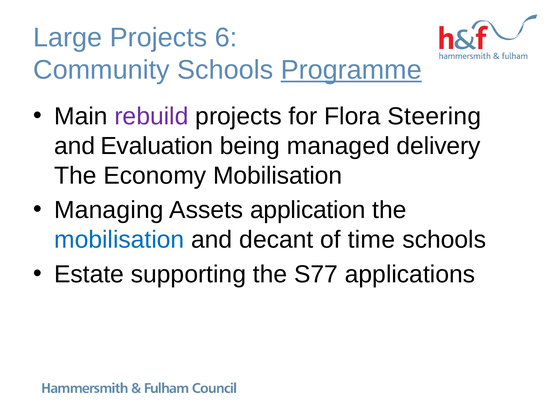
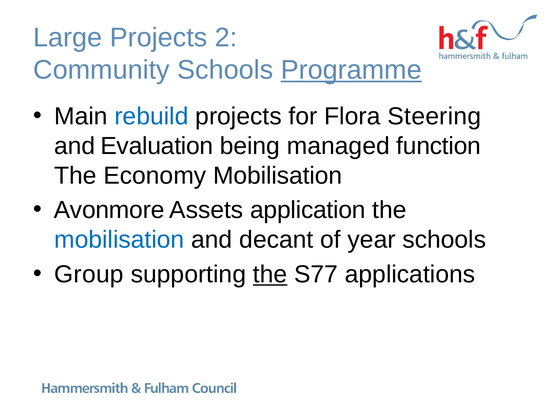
6: 6 -> 2 (226, 38)
rebuild colour: purple -> blue (151, 116)
delivery: delivery -> function (439, 146)
Managing: Managing -> Avonmore (109, 210)
time: time -> year (372, 240)
Estate: Estate -> Group (89, 274)
the underline: none -> present (270, 274)
